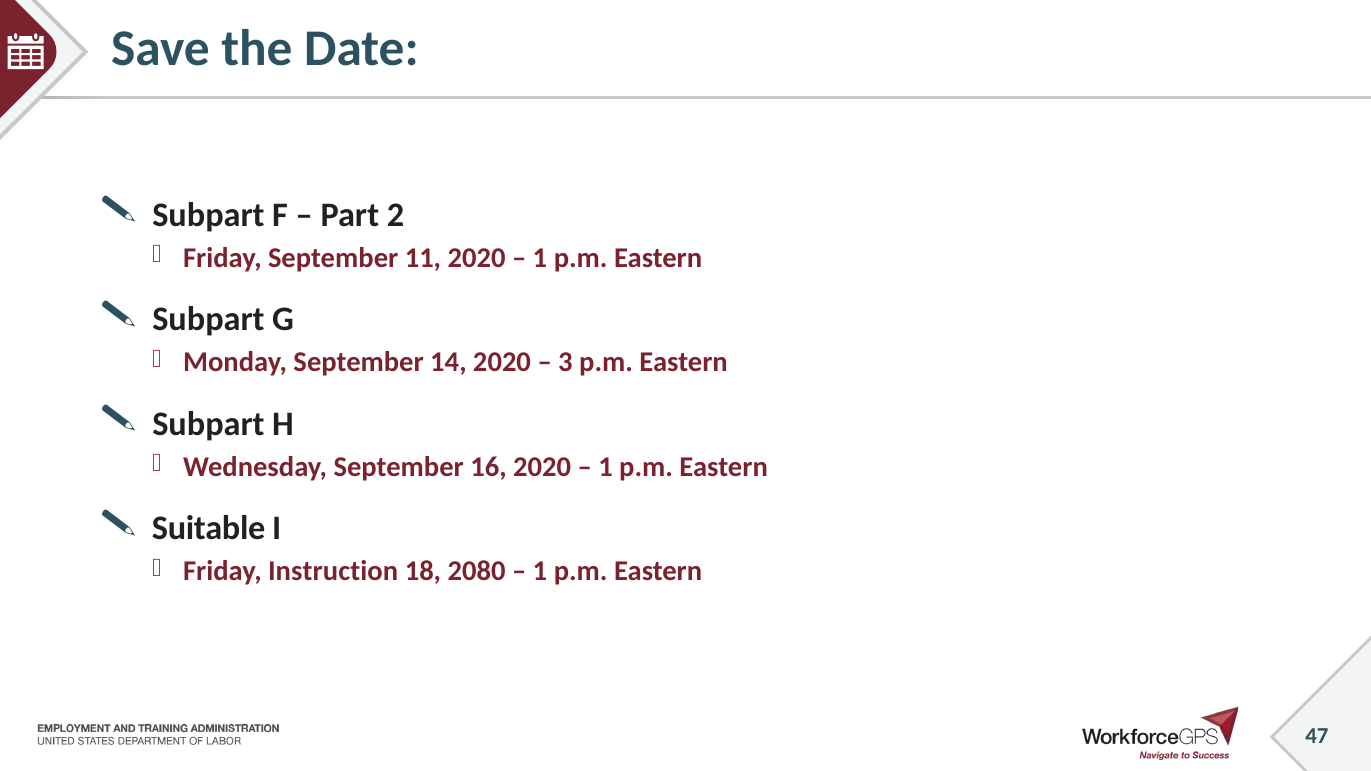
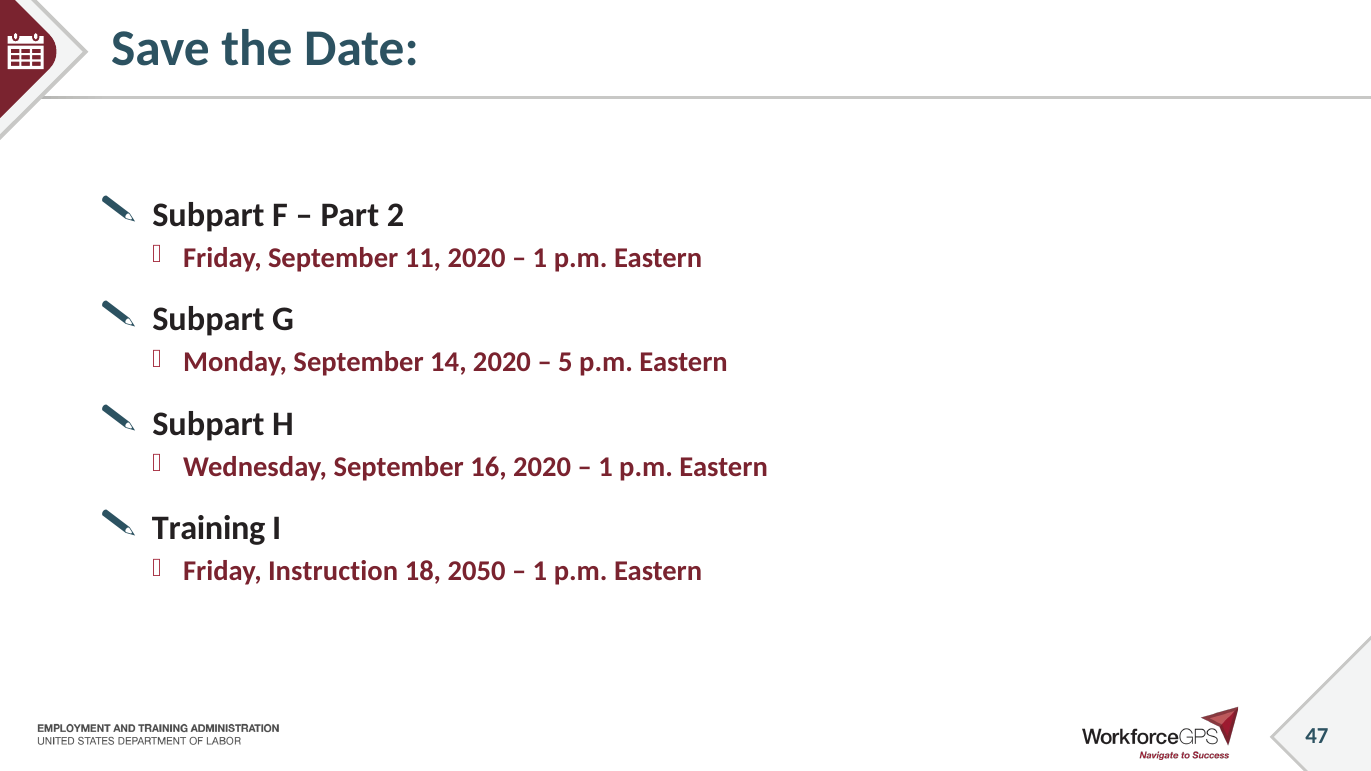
3: 3 -> 5 (565, 363)
Suitable: Suitable -> Training (209, 529)
2080: 2080 -> 2050 (477, 572)
